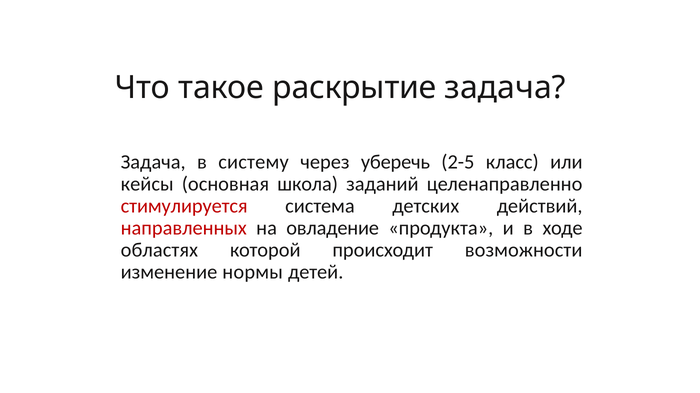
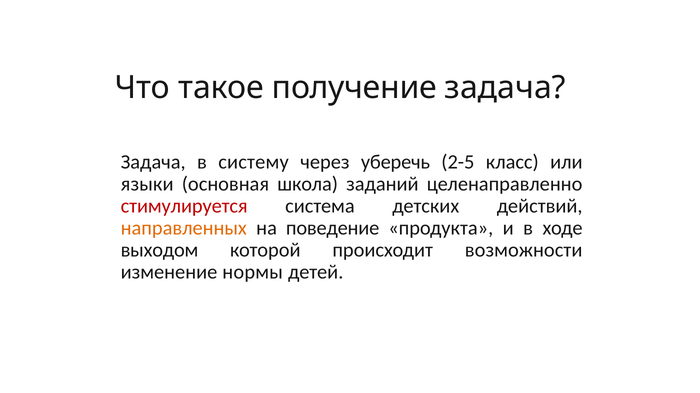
раскрытие: раскрытие -> получение (354, 88)
кейсы: кейсы -> языки (147, 184)
направленных colour: red -> orange (184, 228)
овладение: овладение -> поведение (333, 228)
областях: областях -> выходом (160, 251)
